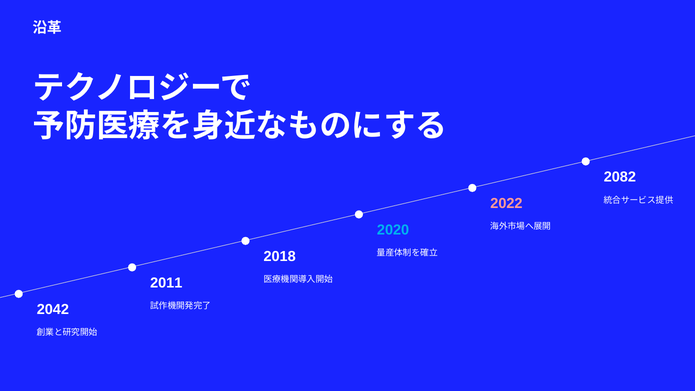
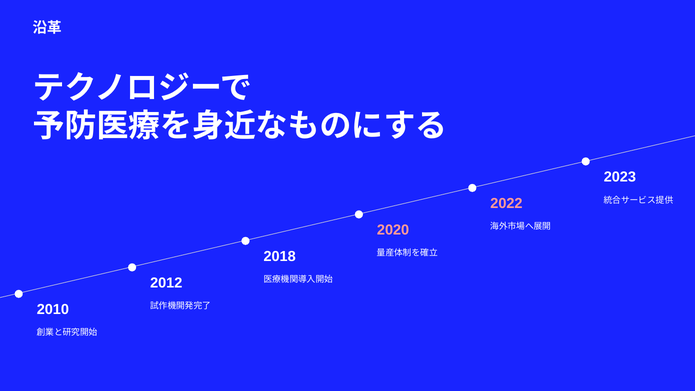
2082: 2082 -> 2023 (620, 177)
2020 colour: light blue -> pink (393, 230)
2011: 2011 -> 2012 (166, 283)
2042: 2042 -> 2010 (53, 309)
